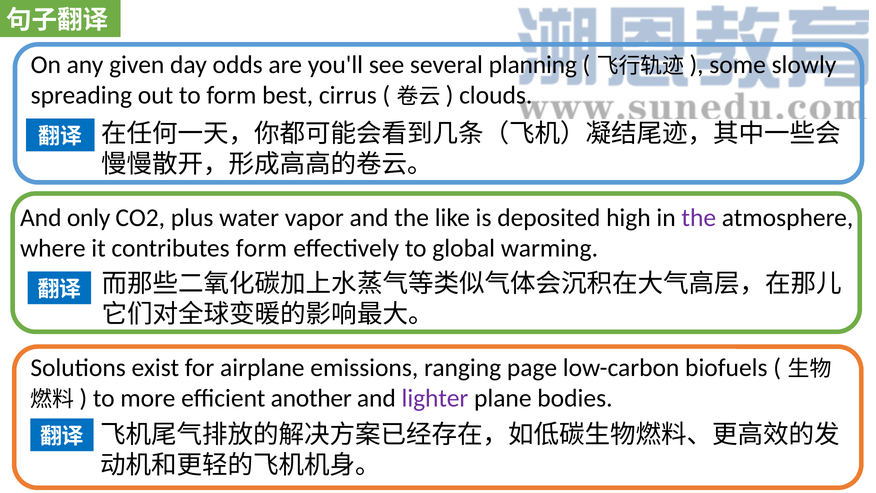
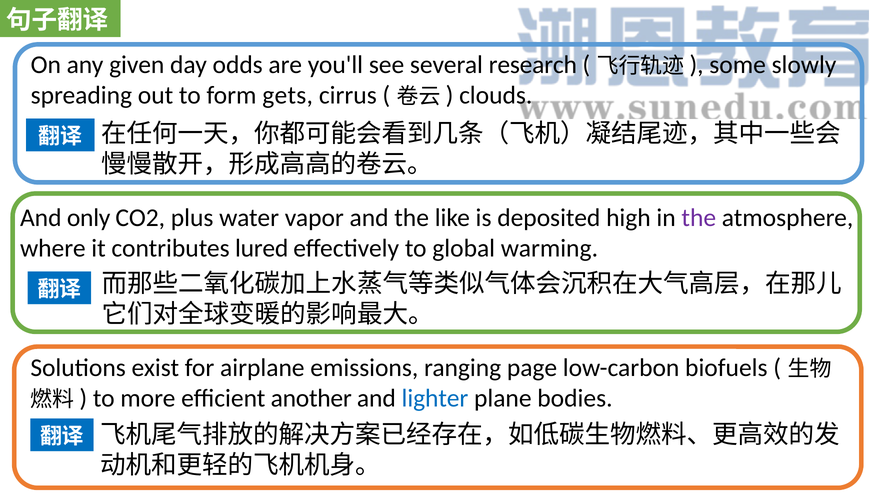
planning: planning -> research (533, 65)
best: best -> gets (288, 95)
contributes form: form -> lured (262, 248)
lighter colour: purple -> blue (435, 398)
